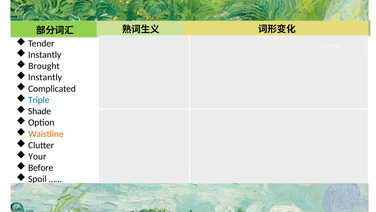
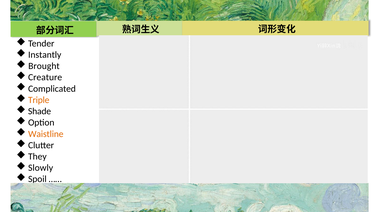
Instantly: Instantly -> Creature (45, 77)
Triple colour: blue -> orange (39, 100)
Your: Your -> They (37, 156)
Before: Before -> Slowly (41, 167)
